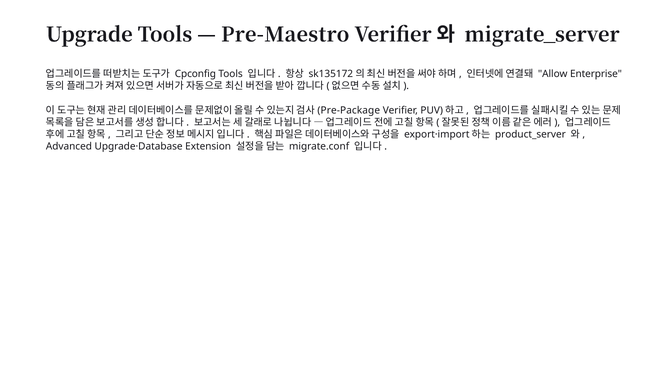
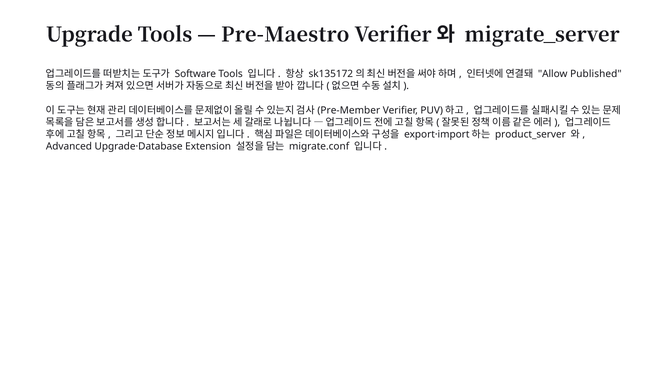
Cpconfig: Cpconfig -> Software (195, 74)
Enterprise: Enterprise -> Published (596, 74)
Pre-Package: Pre-Package -> Pre-Member (349, 110)
